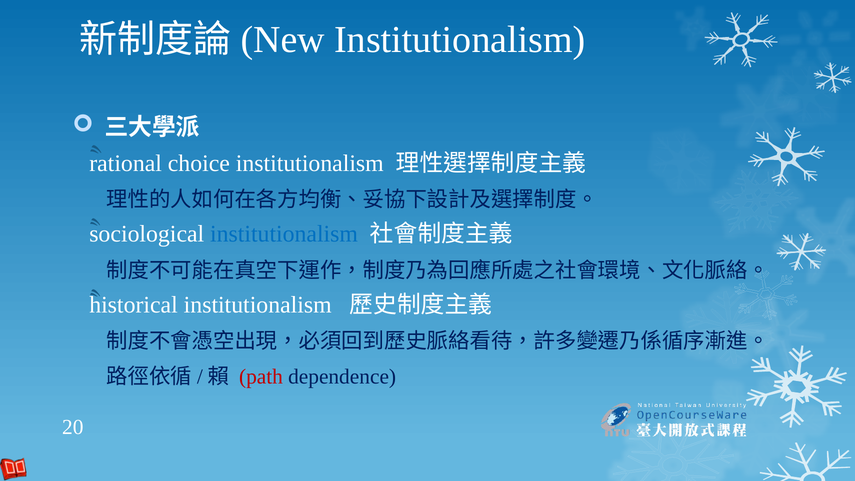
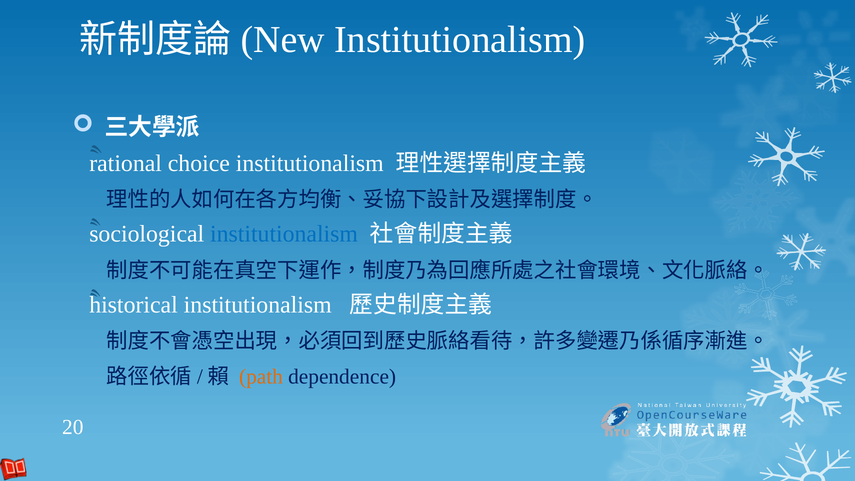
path colour: red -> orange (261, 377)
